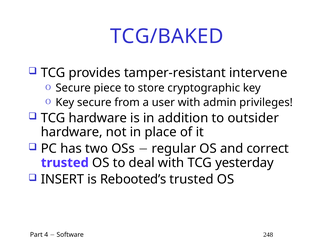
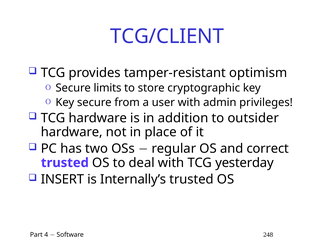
TCG/BAKED: TCG/BAKED -> TCG/CLIENT (167, 36)
intervene: intervene -> optimism (258, 73)
piece: piece -> limits (108, 88)
Rebooted’s: Rebooted’s -> Internally’s (133, 179)
